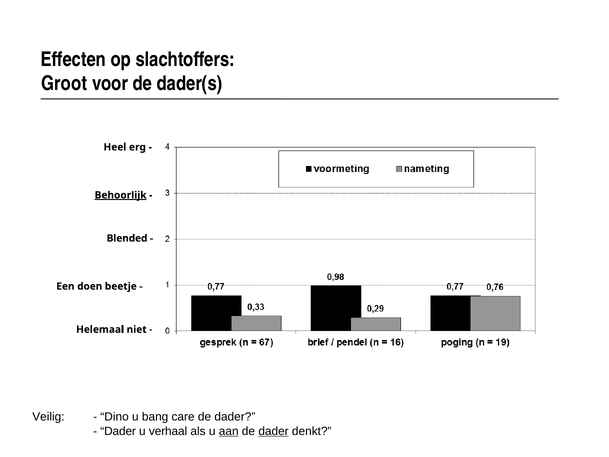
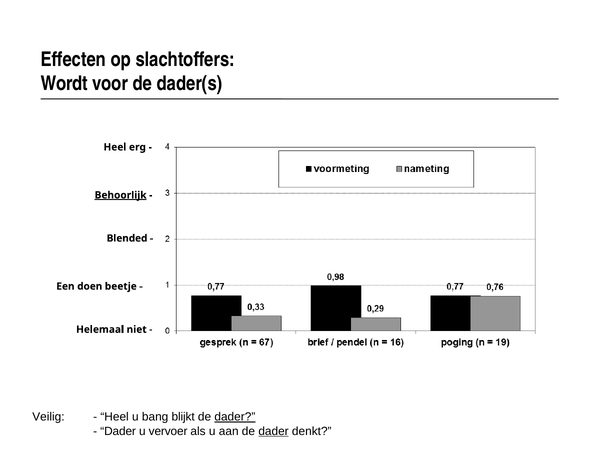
Groot: Groot -> Wordt (64, 84)
Dino: Dino -> Heel (115, 417)
care: care -> blijkt (183, 417)
dader underline: none -> present (235, 417)
verhaal: verhaal -> vervoer (168, 431)
aan underline: present -> none (229, 431)
